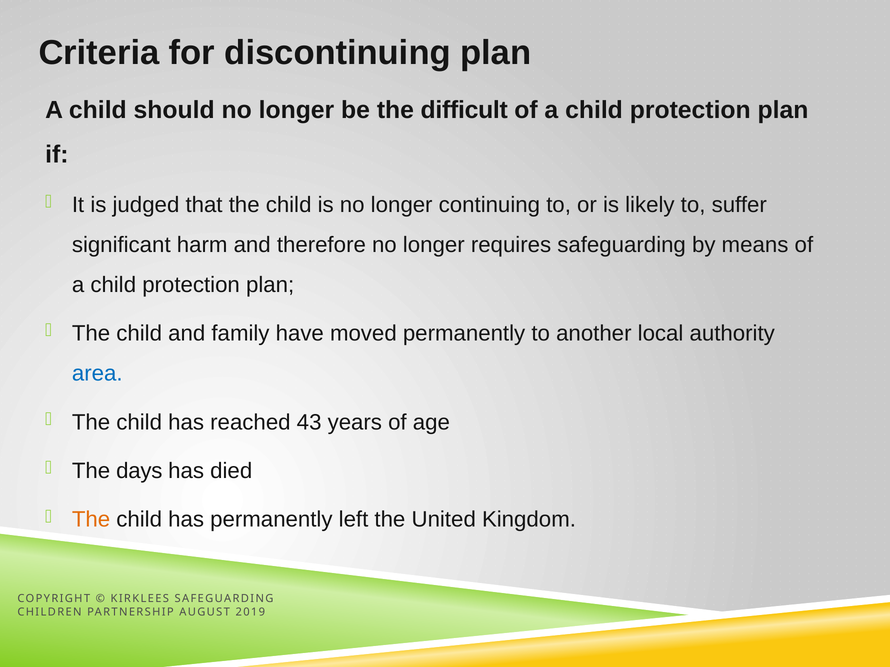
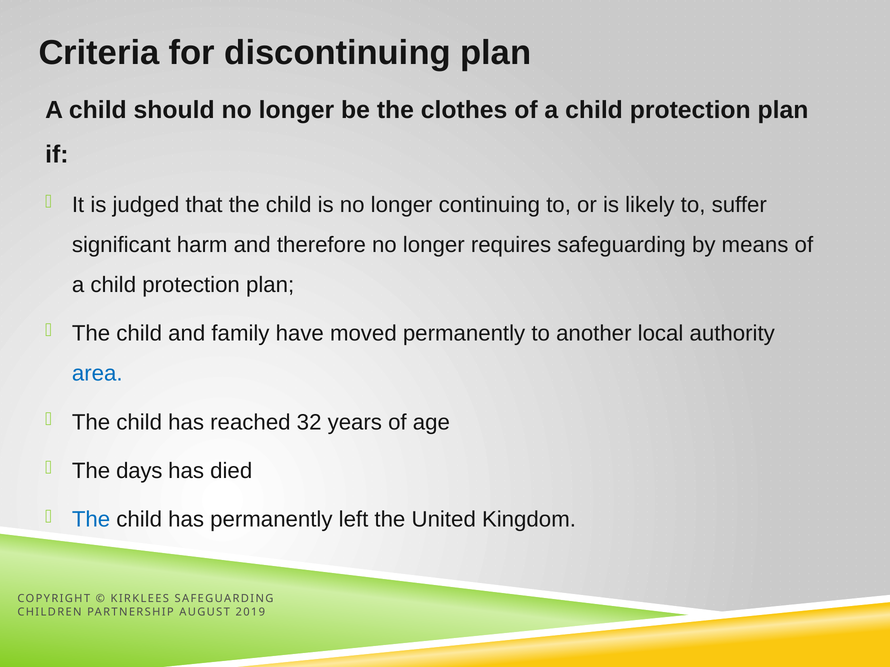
difficult: difficult -> clothes (464, 110)
43: 43 -> 32 (309, 422)
The colour: orange -> blue (91, 520)
